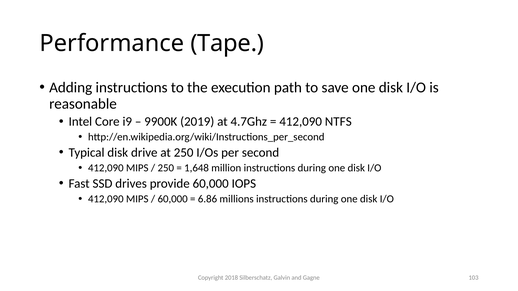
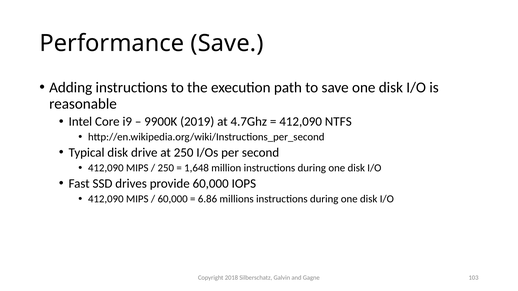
Performance Tape: Tape -> Save (227, 44)
